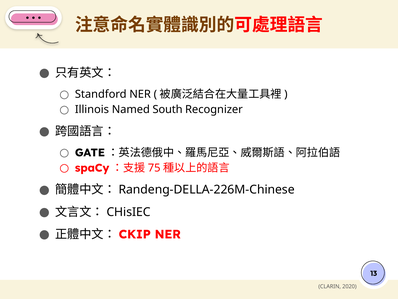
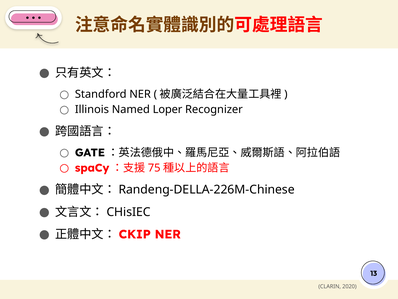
South: South -> Loper (168, 109)
